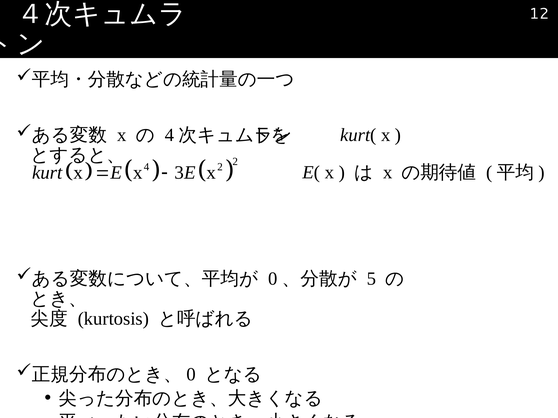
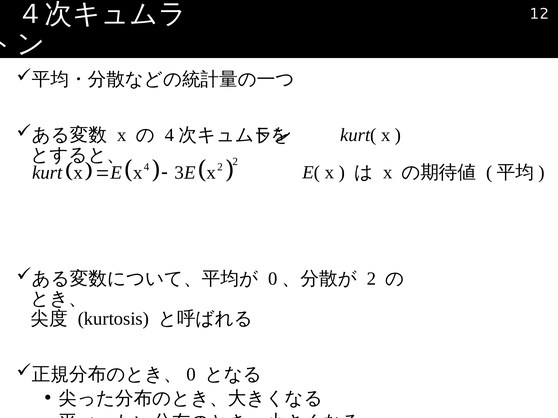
5: 5 -> 2 (371, 279)
